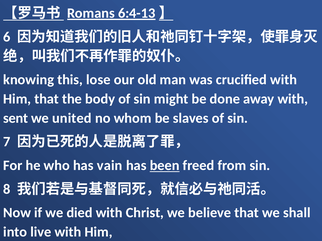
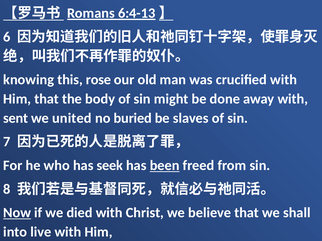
lose: lose -> rose (98, 80)
whom: whom -> buried (133, 118)
vain: vain -> seek (110, 166)
Now underline: none -> present (17, 213)
